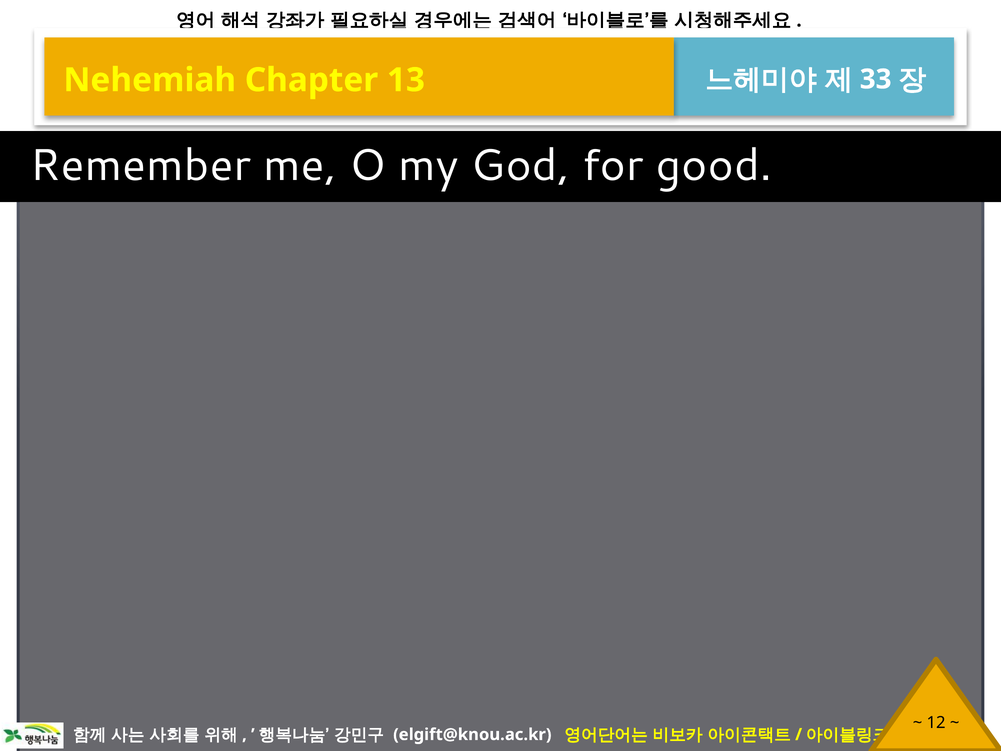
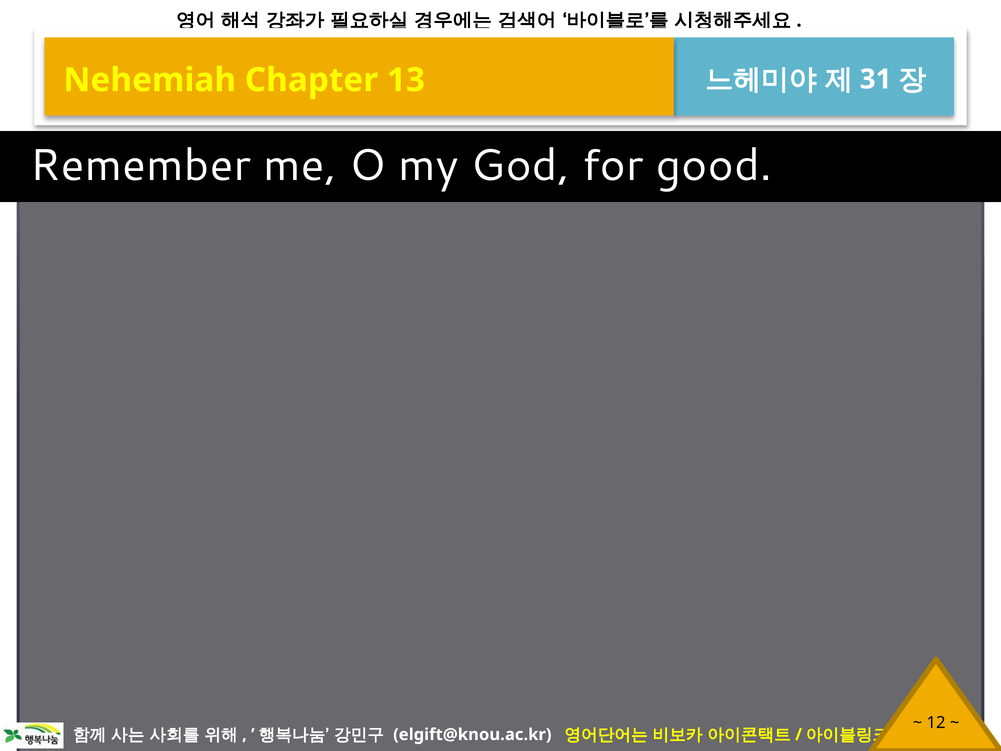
33: 33 -> 31 (876, 79)
